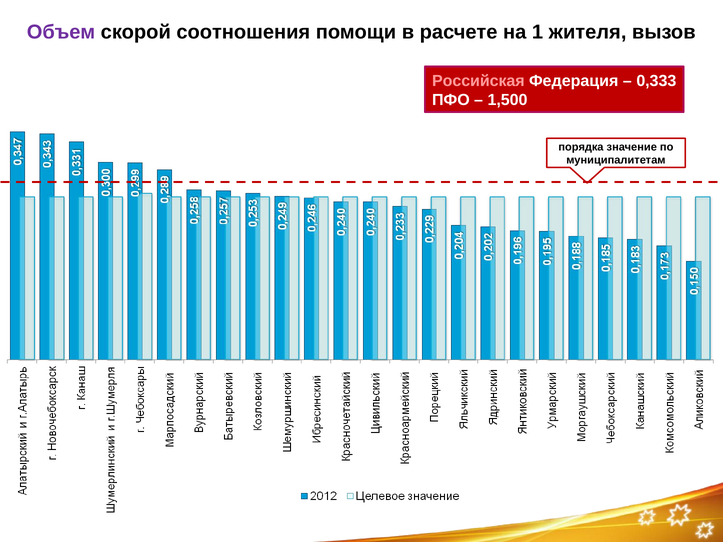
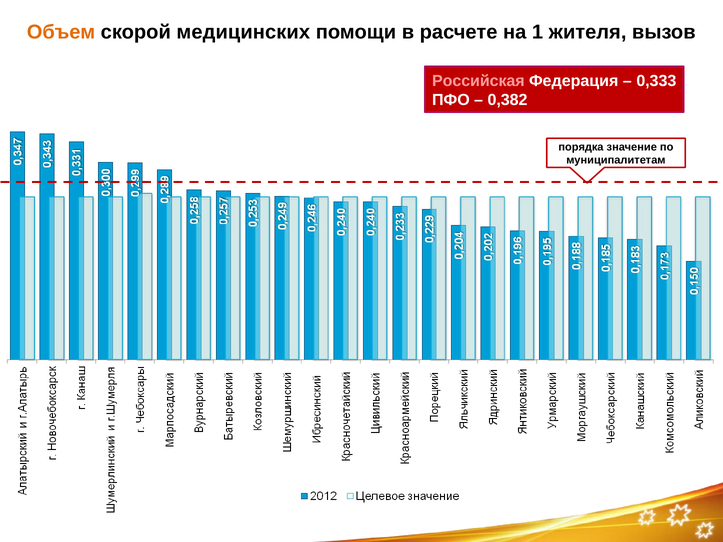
Объем colour: purple -> orange (61, 32)
соотношения: соотношения -> медицинских (243, 32)
1,500: 1,500 -> 0,382 (508, 100)
